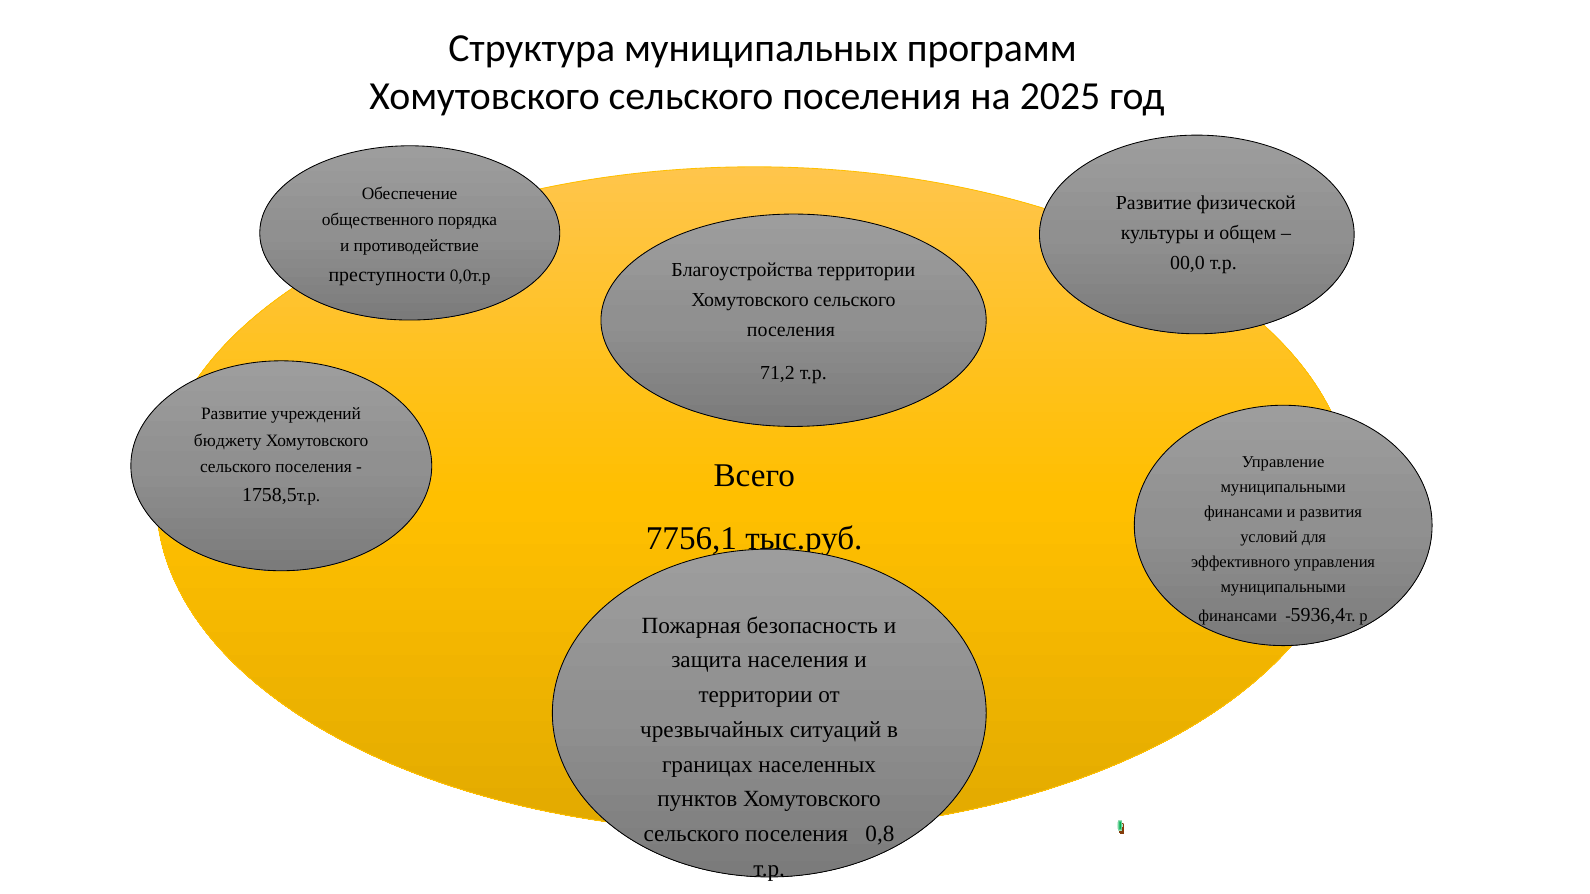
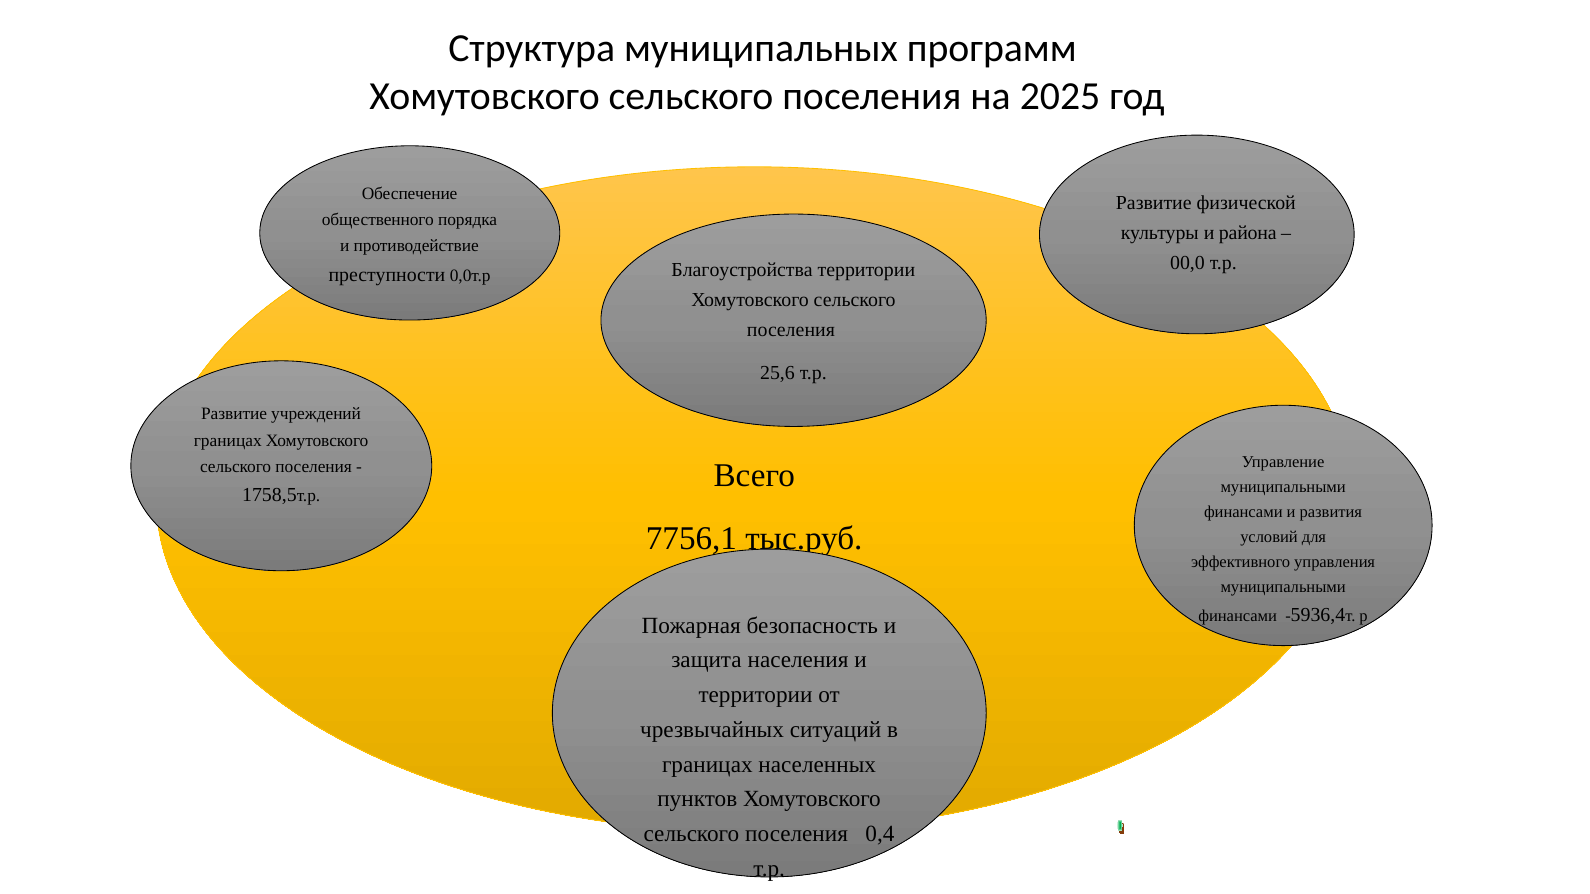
общем: общем -> района (1248, 233)
71,2: 71,2 -> 25,6 (778, 373)
бюджету: бюджету -> границах (228, 440)
0,8: 0,8 -> 0,4 (880, 834)
